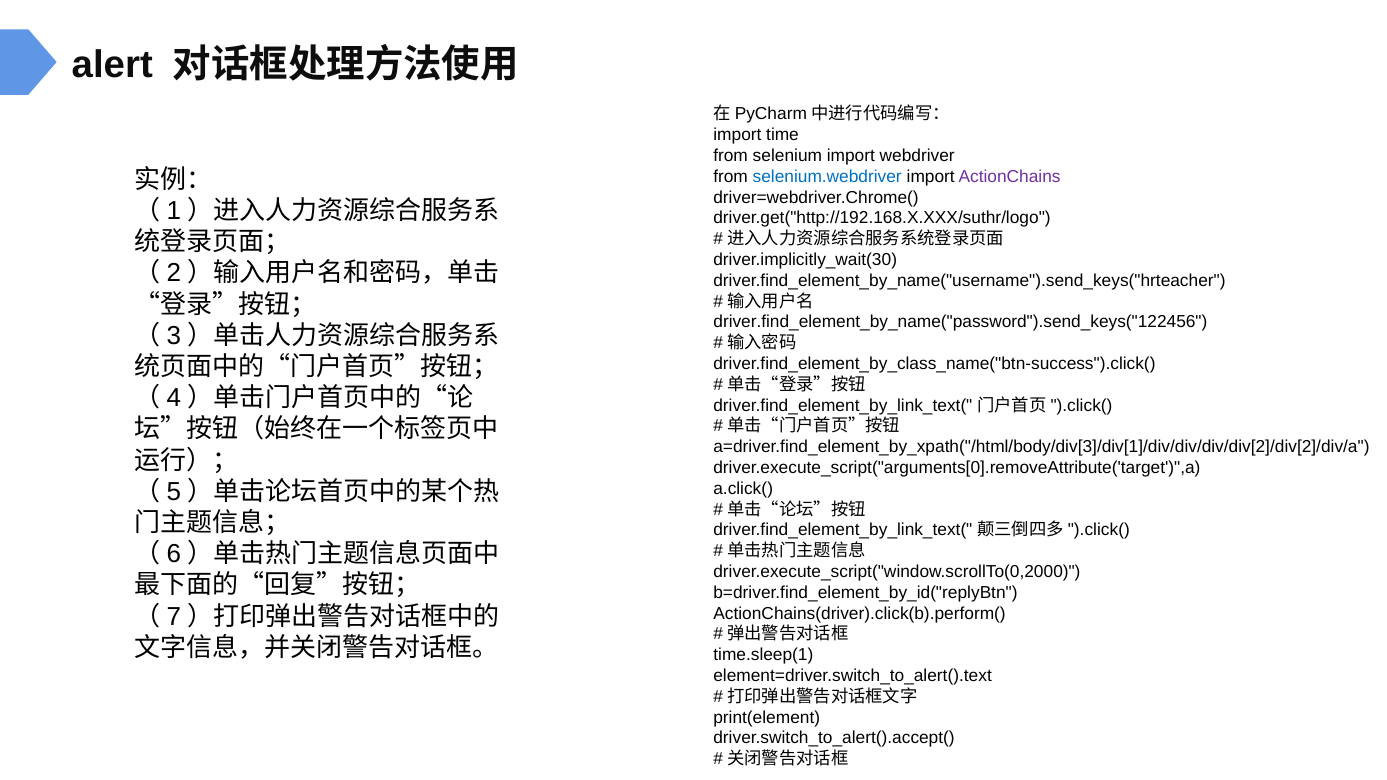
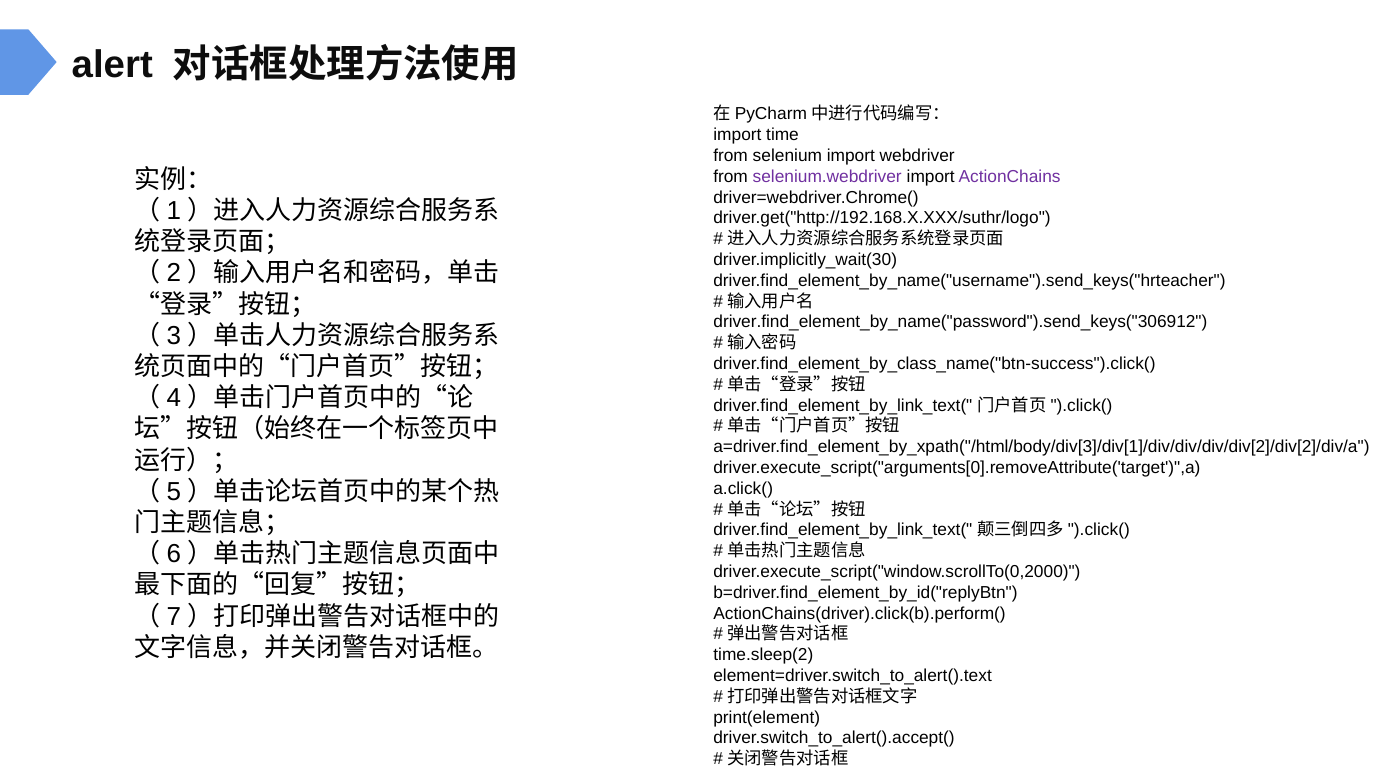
selenium.webdriver colour: blue -> purple (827, 177)
driver.find_element_by_name("password").send_keys("122456: driver.find_element_by_name("password").send_keys("122456 -> driver.find_element_by_name("password").send_keys("306912 (960, 322)
time.sleep(1: time.sleep(1 -> time.sleep(2 (763, 655)
